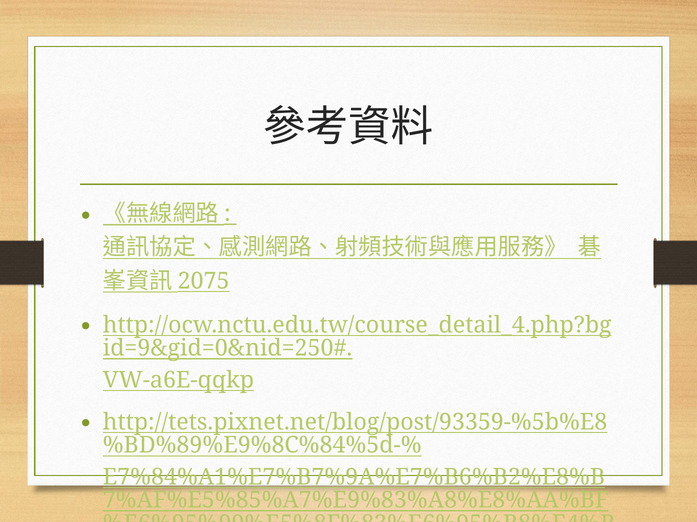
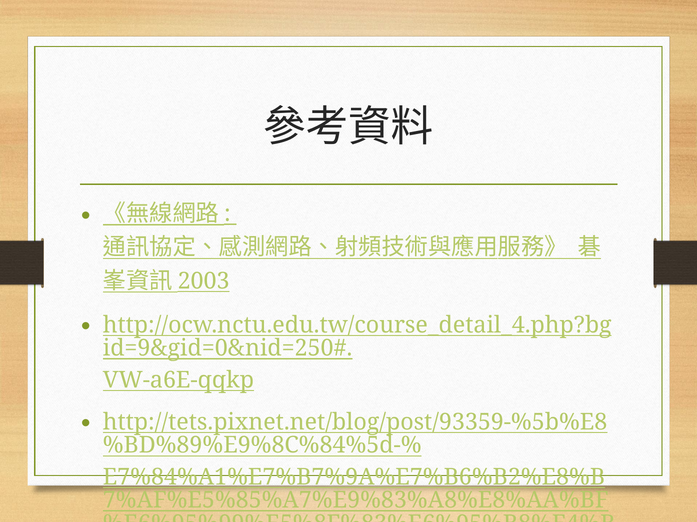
2075: 2075 -> 2003 (204, 281)
